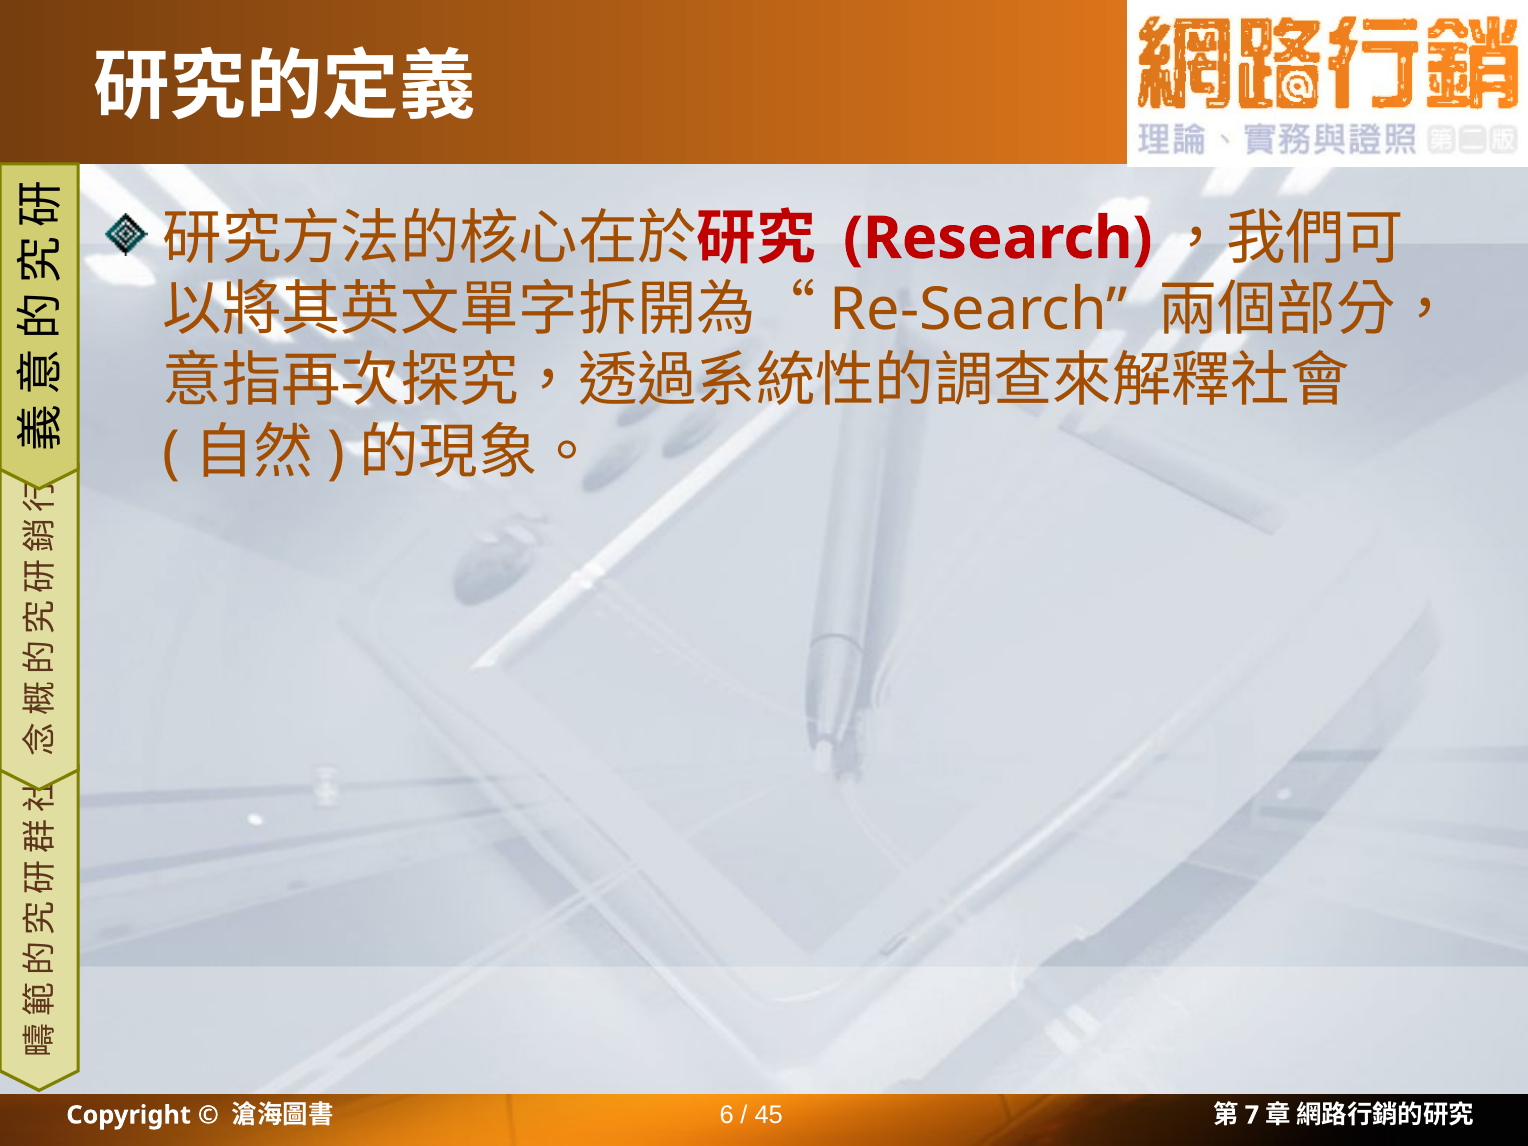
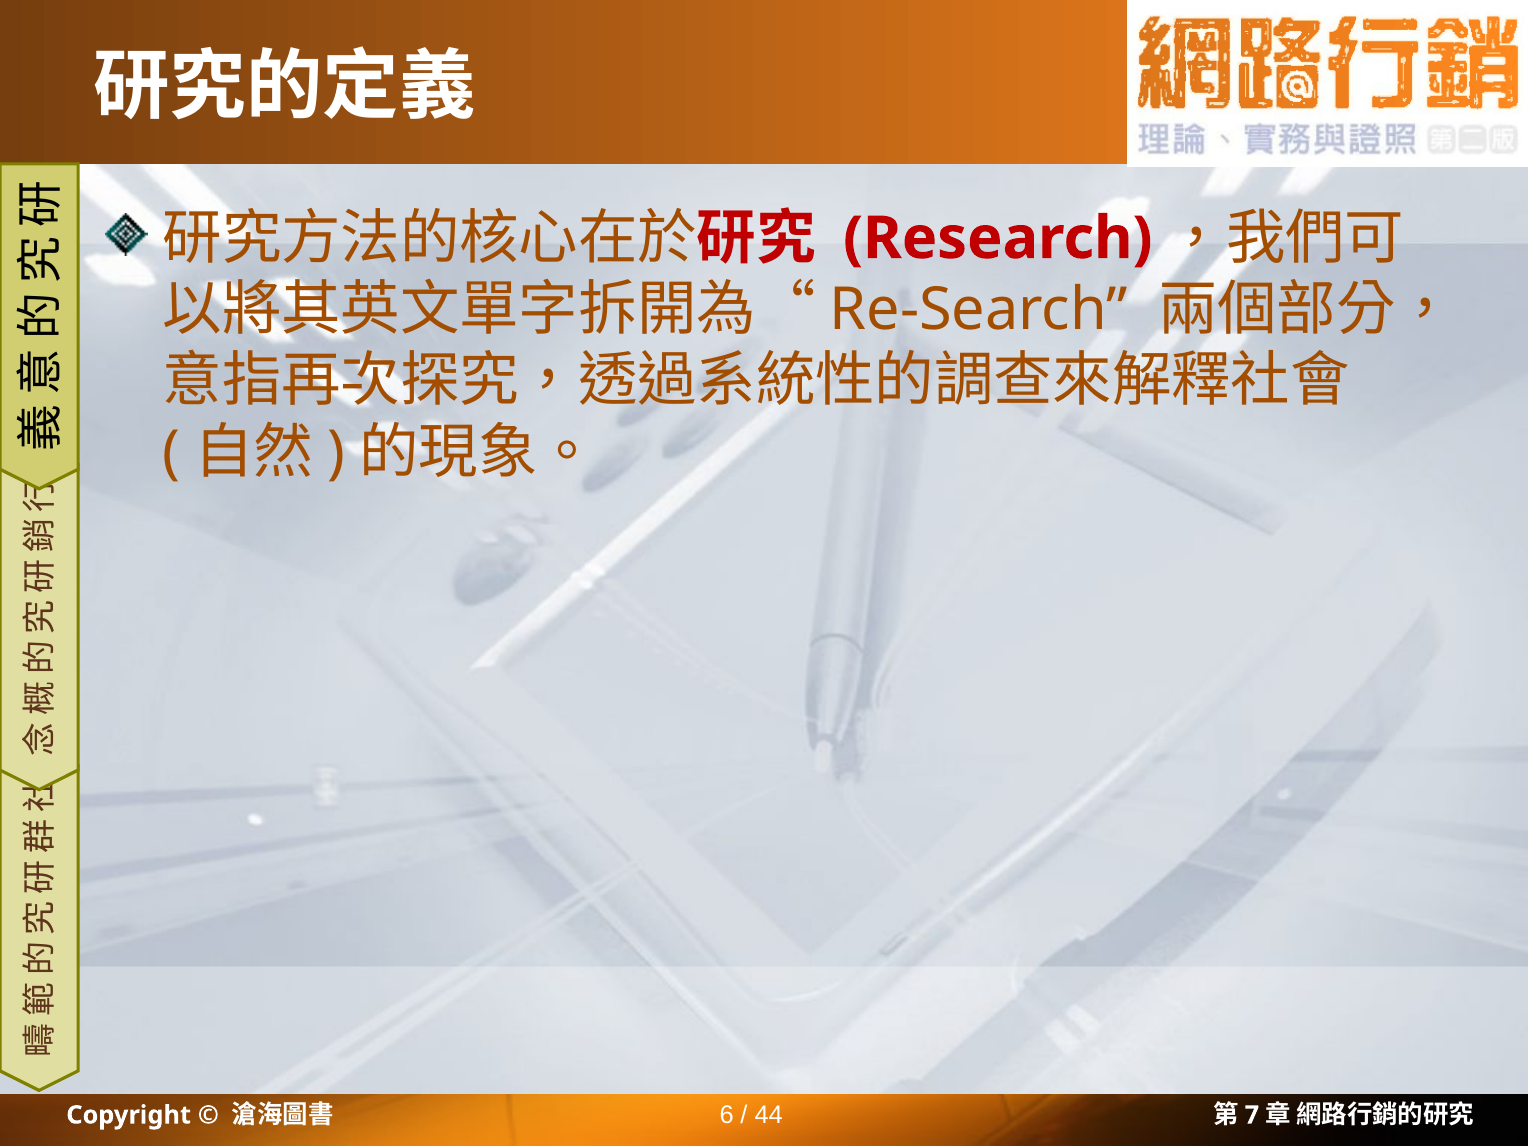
45: 45 -> 44 (769, 1115)
